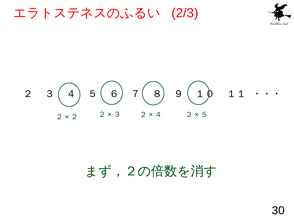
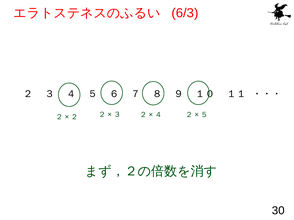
2/3: 2/3 -> 6/3 (185, 13)
